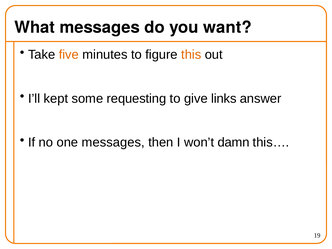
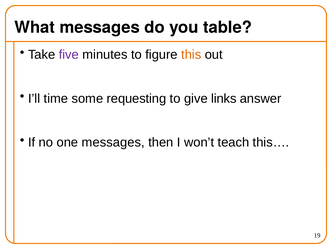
want: want -> table (228, 27)
five colour: orange -> purple (69, 55)
kept: kept -> time (56, 99)
damn: damn -> teach (233, 142)
